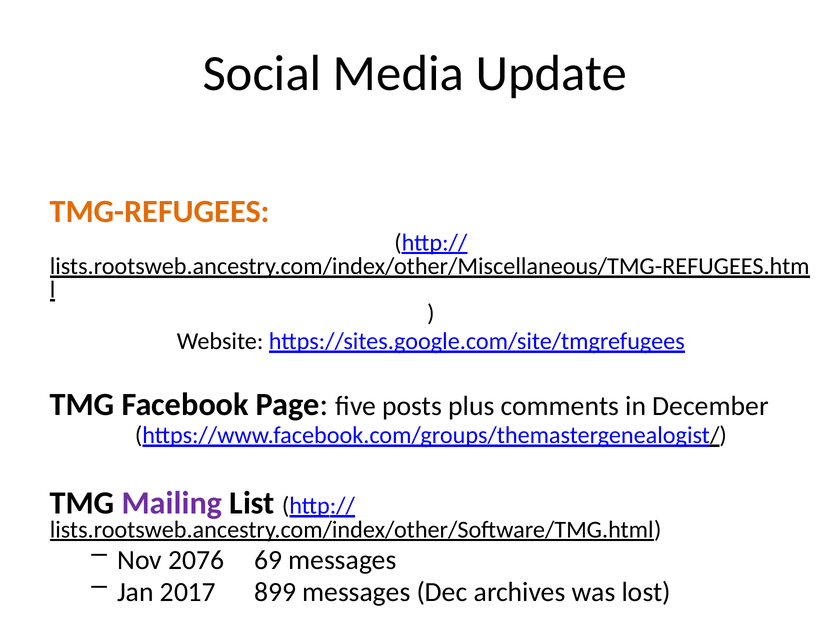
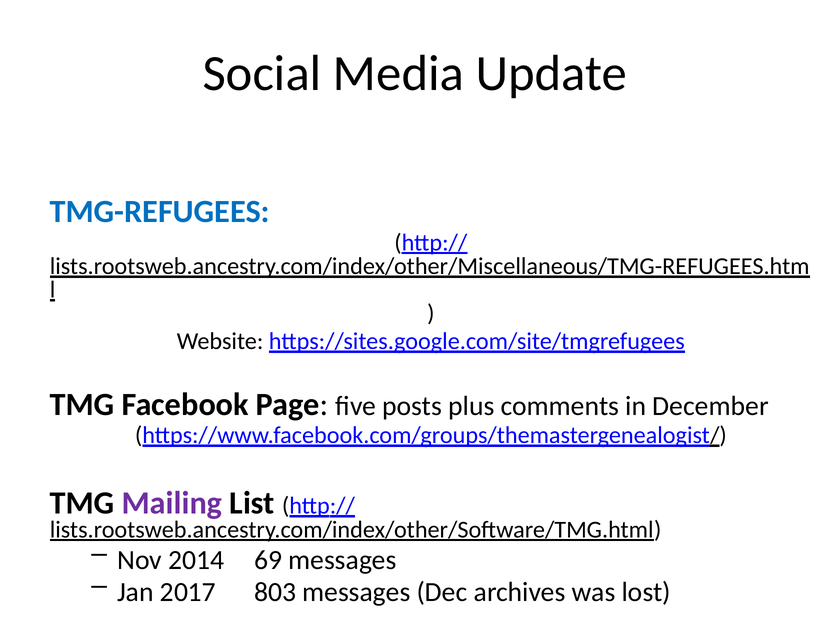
TMG-REFUGEES colour: orange -> blue (160, 212)
2076: 2076 -> 2014 (196, 560)
899: 899 -> 803 (275, 591)
